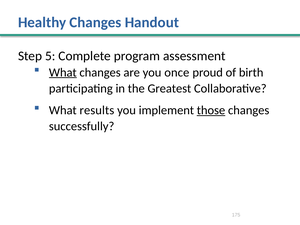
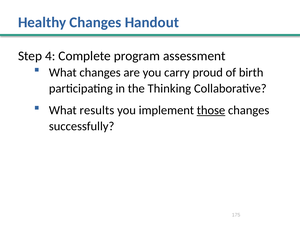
5: 5 -> 4 (50, 56)
What underline: present -> none (63, 72)
once: once -> carry (177, 72)
Greatest: Greatest -> Thinking (169, 88)
